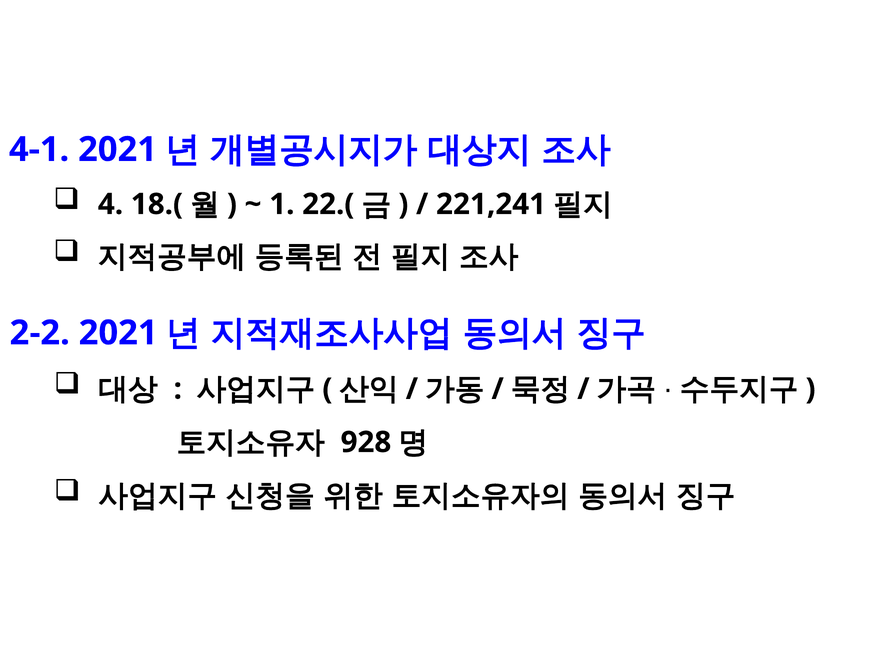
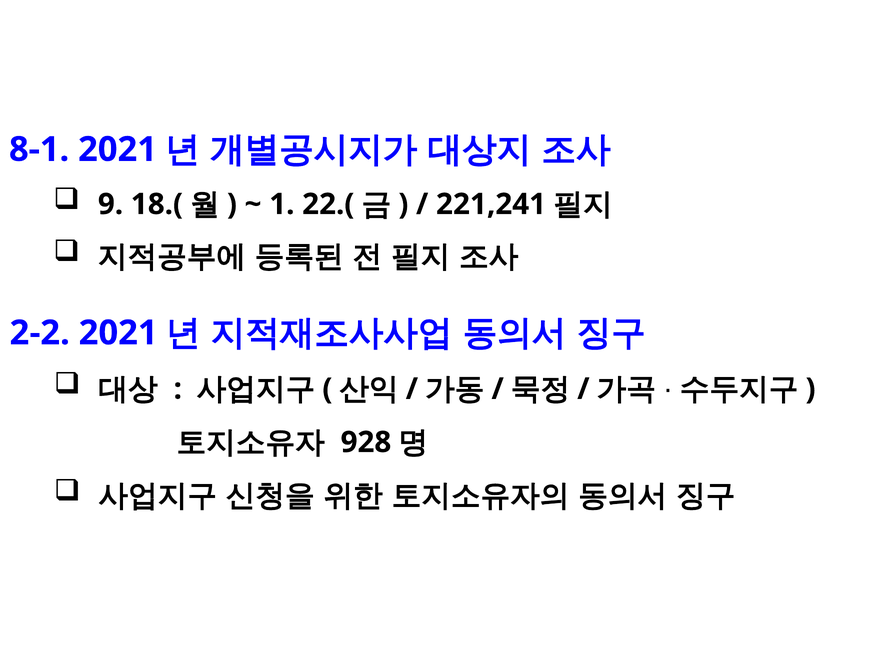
4-1: 4-1 -> 8-1 (39, 149)
4: 4 -> 9 (110, 204)
